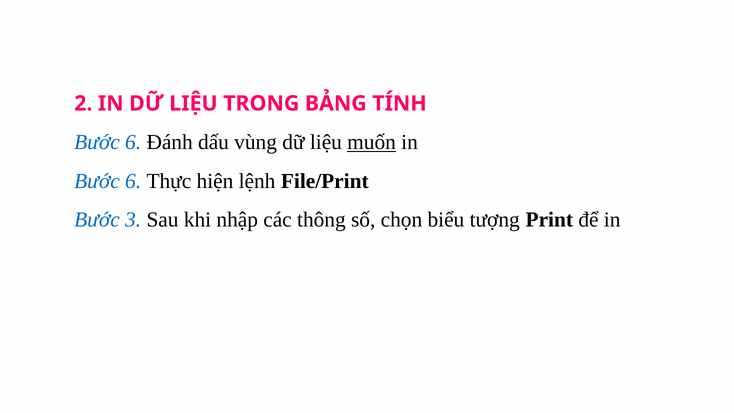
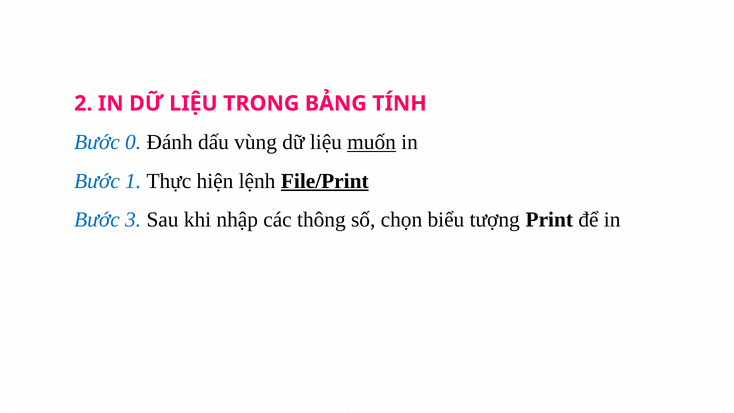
6: 6 -> 0 (133, 142)
6: 6 -> 1 (133, 181)
File/Print underline: none -> present (325, 181)
